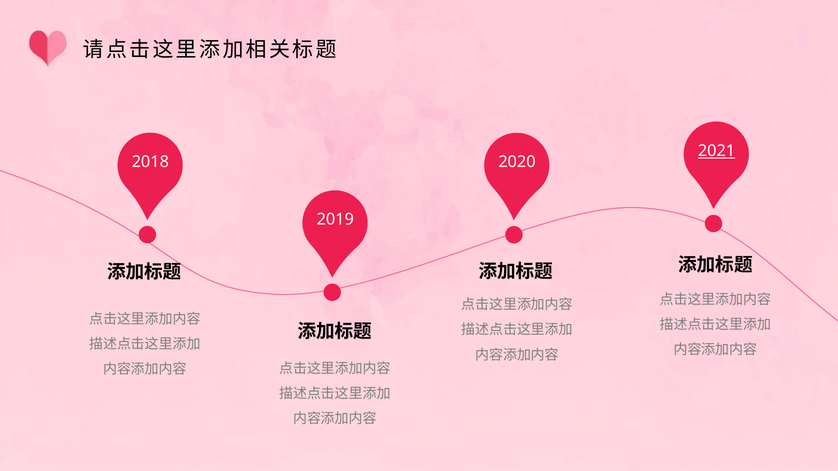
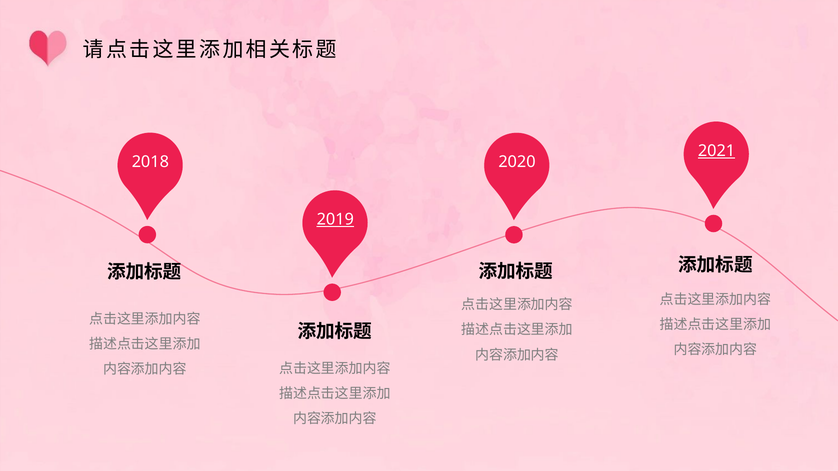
2019 underline: none -> present (335, 220)
